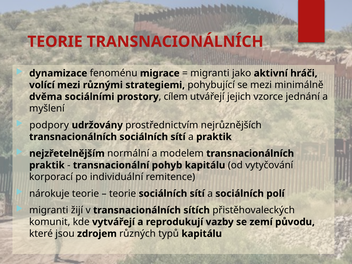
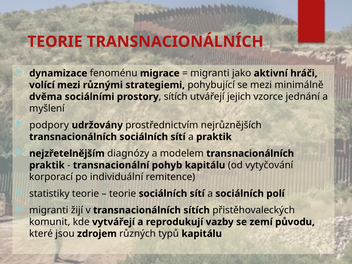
cílem: cílem -> sítích (176, 97)
normální: normální -> diagnózy (128, 153)
nárokuje: nárokuje -> statistiky (49, 194)
